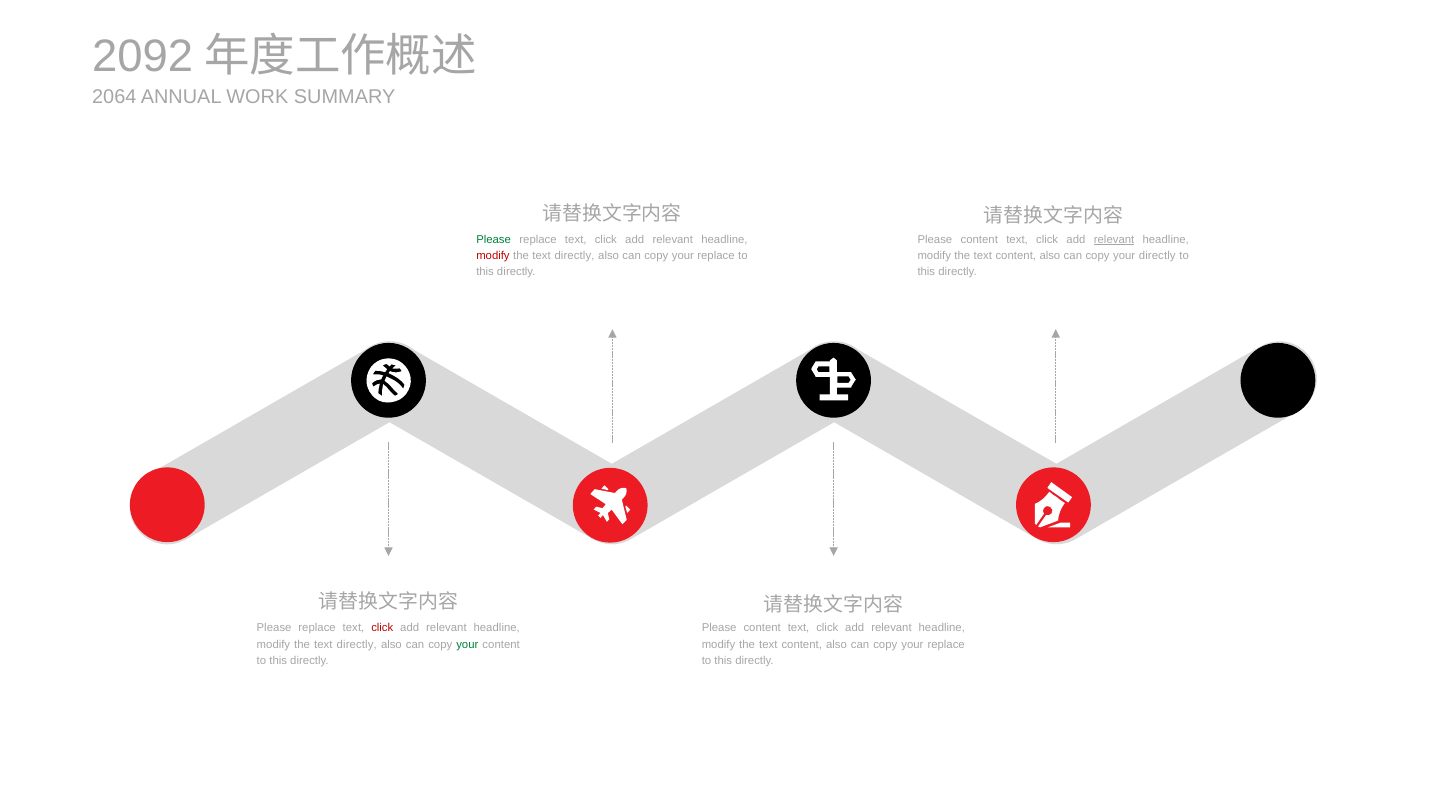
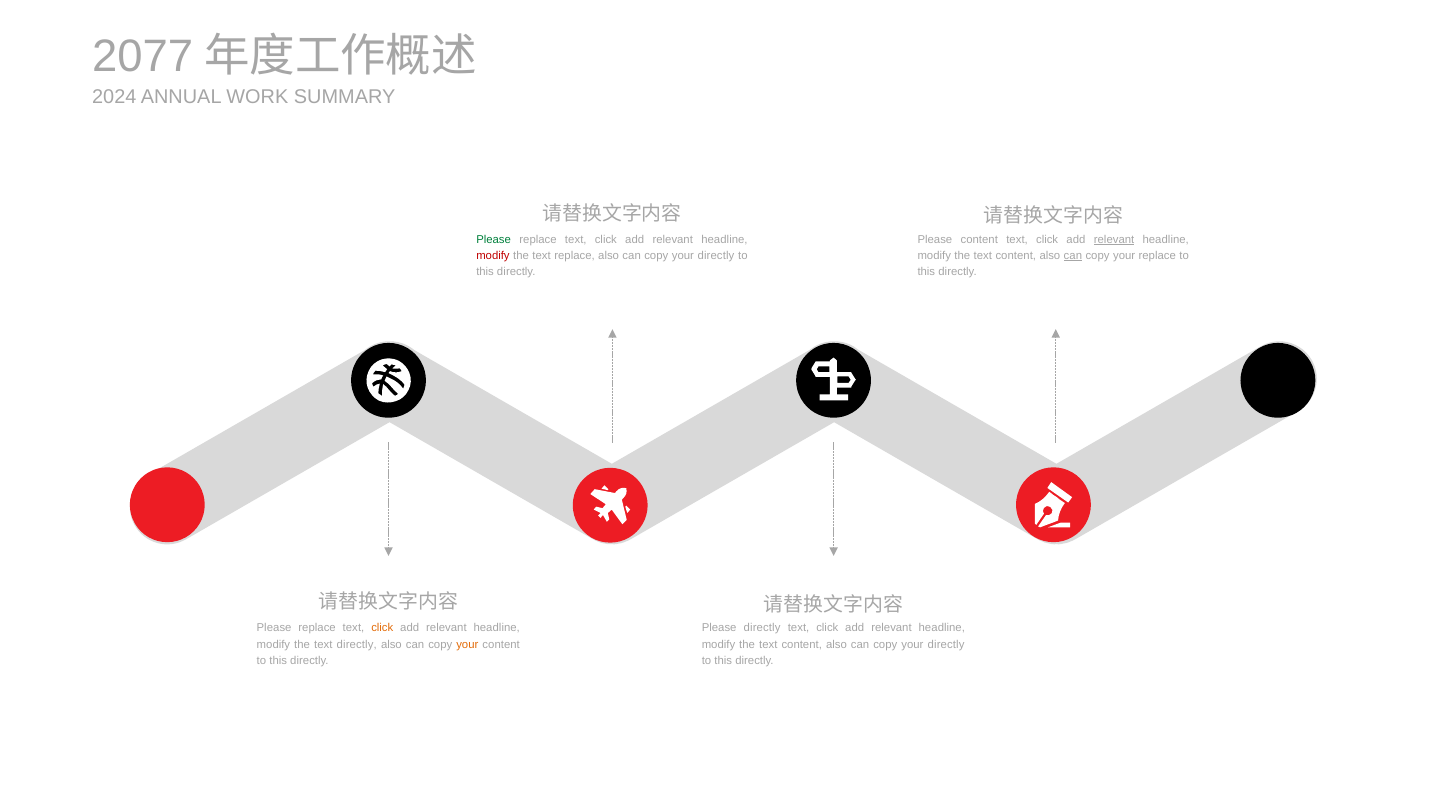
2092: 2092 -> 2077 (143, 57)
2064: 2064 -> 2024 (114, 97)
directly: directly -> replace (575, 256)
replace: replace -> directly (716, 256)
can underline: none -> present (1073, 256)
your directly: directly -> replace (1157, 256)
click colour: red -> orange (382, 628)
content: content -> directly (762, 628)
your colour: green -> orange (467, 644)
replace: replace -> directly (946, 644)
